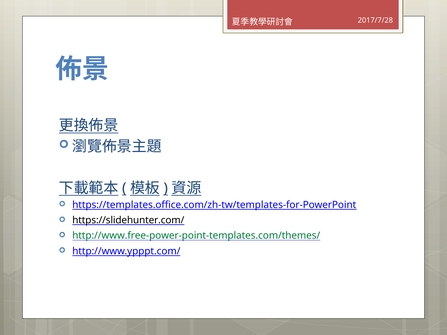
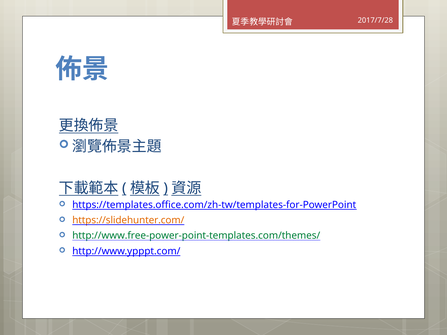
https://slidehunter.com/ colour: black -> orange (128, 220)
